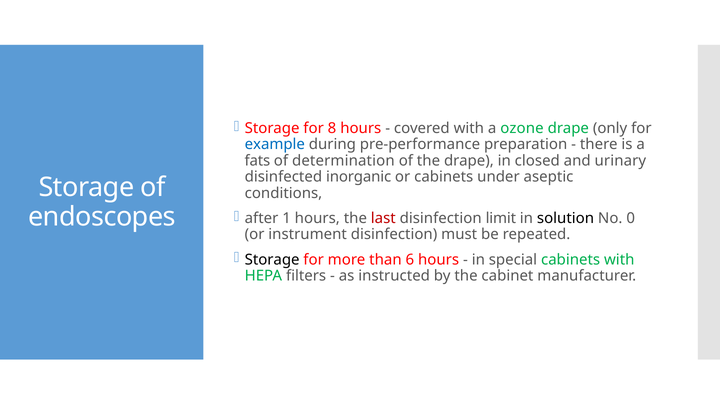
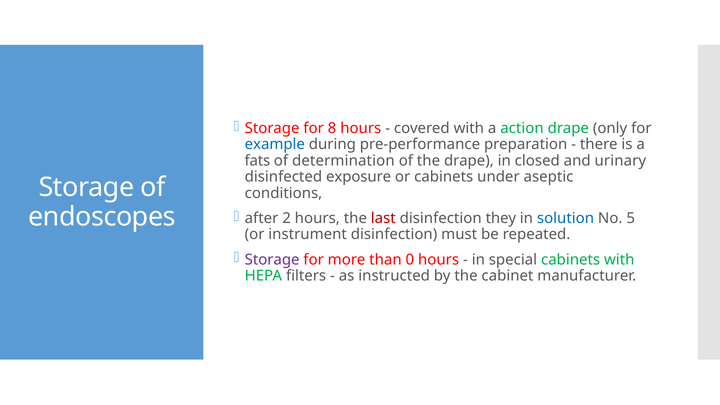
ozone: ozone -> action (522, 128)
inorganic: inorganic -> exposure (359, 177)
1: 1 -> 2 (287, 218)
limit: limit -> they (501, 218)
solution colour: black -> blue (566, 218)
0: 0 -> 5 (631, 218)
Storage colour: black -> purple (272, 260)
6: 6 -> 0 (410, 260)
